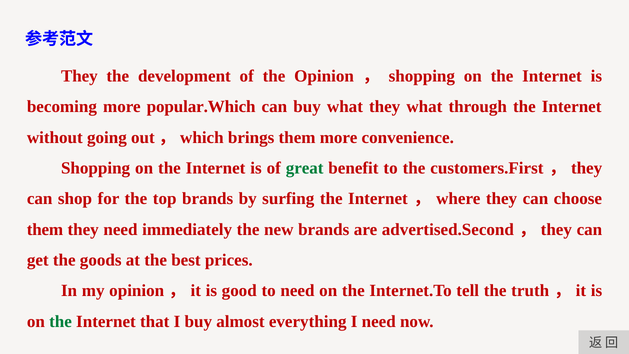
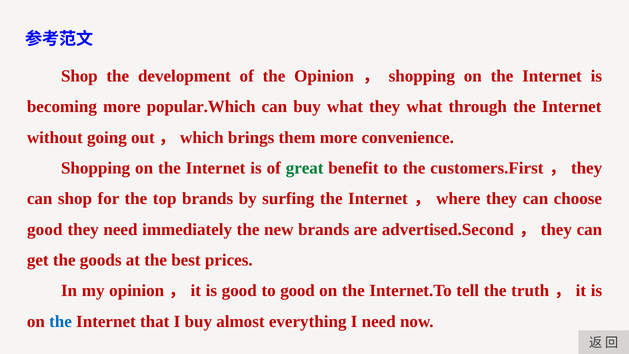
They: They -> Shop (79, 76)
them: them -> good (45, 229)
to need: need -> good (298, 291)
the colour: green -> blue (60, 321)
